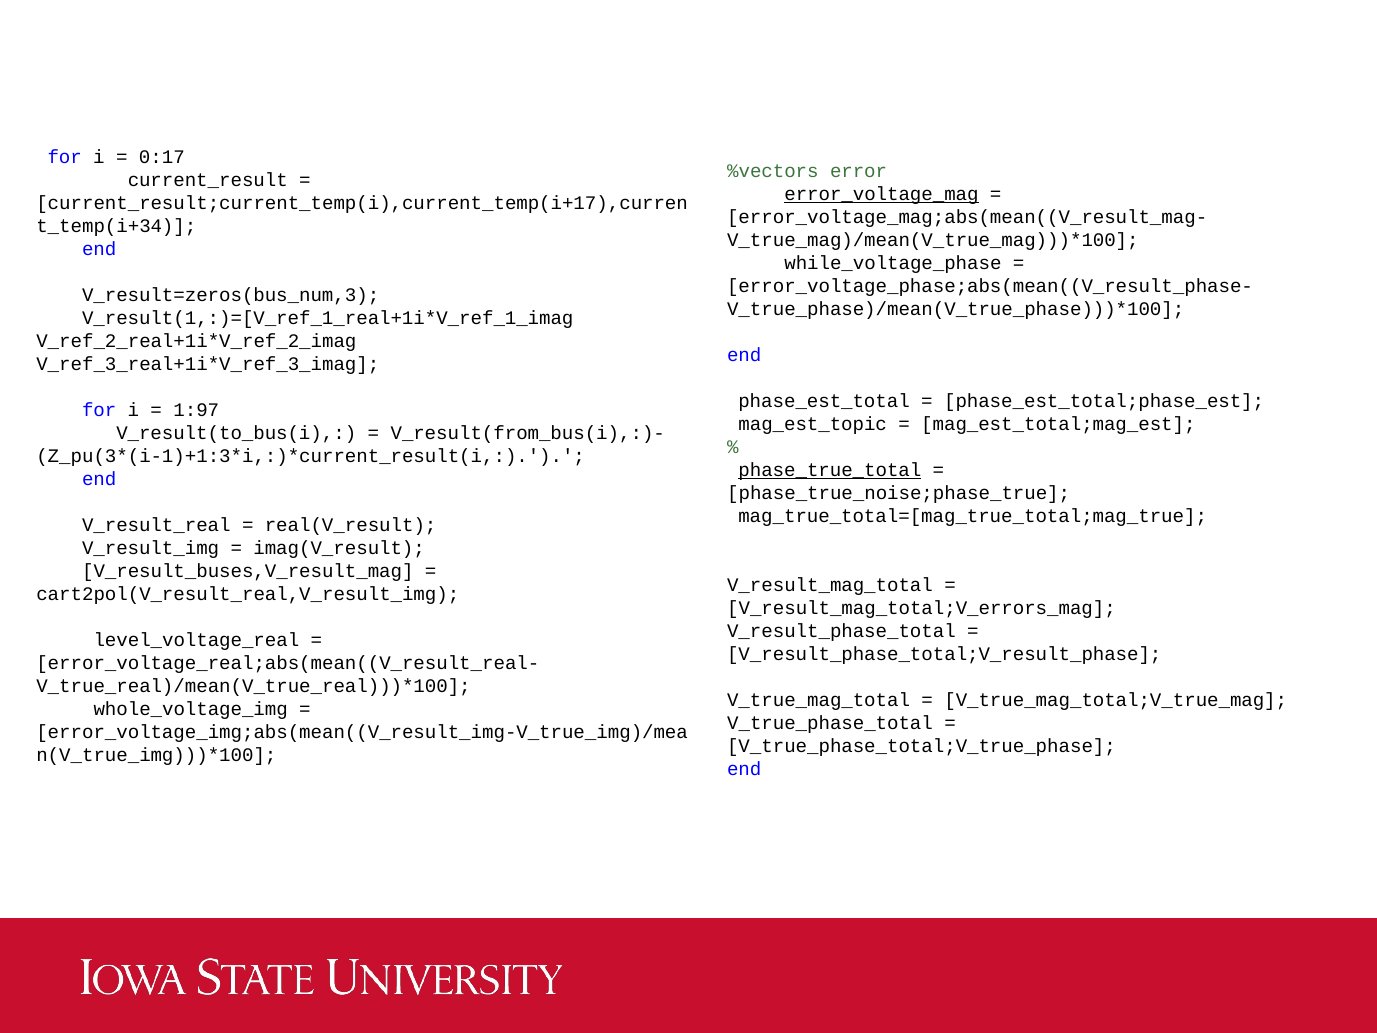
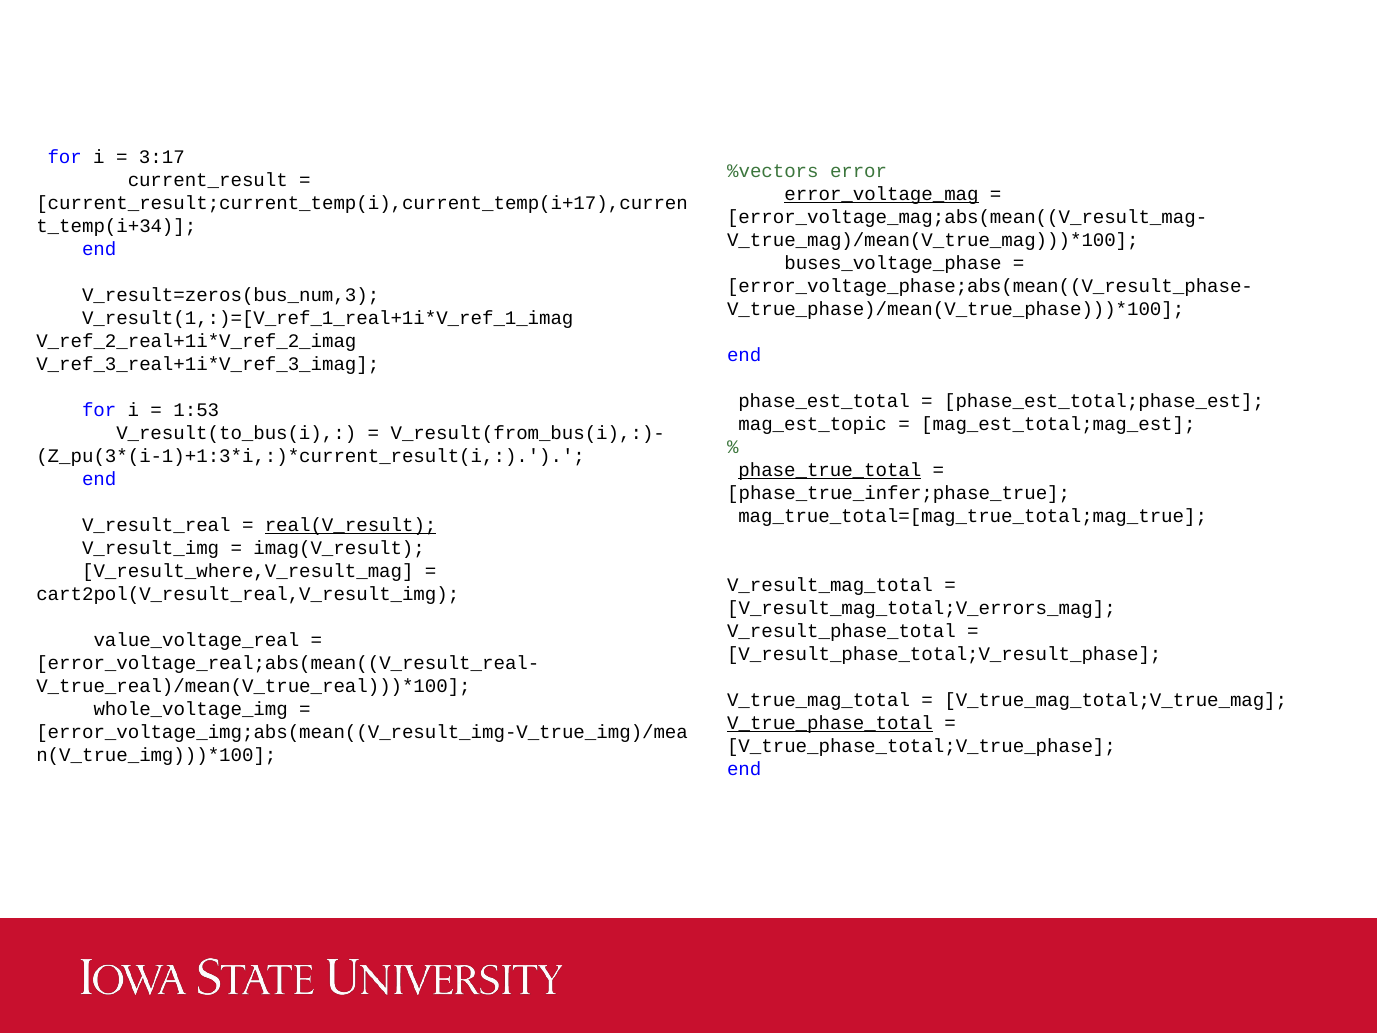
0:17: 0:17 -> 3:17 (162, 157)
while_voltage_phase: while_voltage_phase -> buses_voltage_phase (893, 264)
1:97: 1:97 -> 1:53 (196, 410)
phase_true_noise;phase_true: phase_true_noise;phase_true -> phase_true_infer;phase_true (899, 493)
real(V_result underline: none -> present (351, 525)
V_result_buses,V_result_mag: V_result_buses,V_result_mag -> V_result_where,V_result_mag (248, 571)
level_voltage_real: level_voltage_real -> value_voltage_real (196, 640)
V_true_phase_total underline: none -> present (830, 723)
